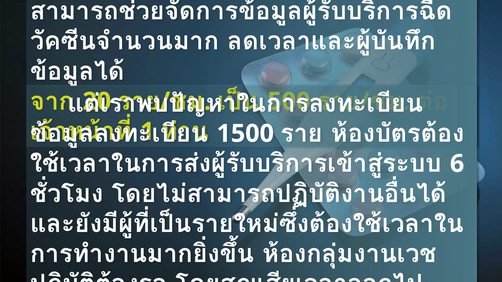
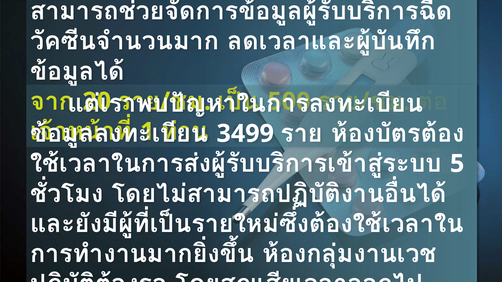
1500: 1500 -> 3499 (245, 134)
6: 6 -> 5 (457, 164)
